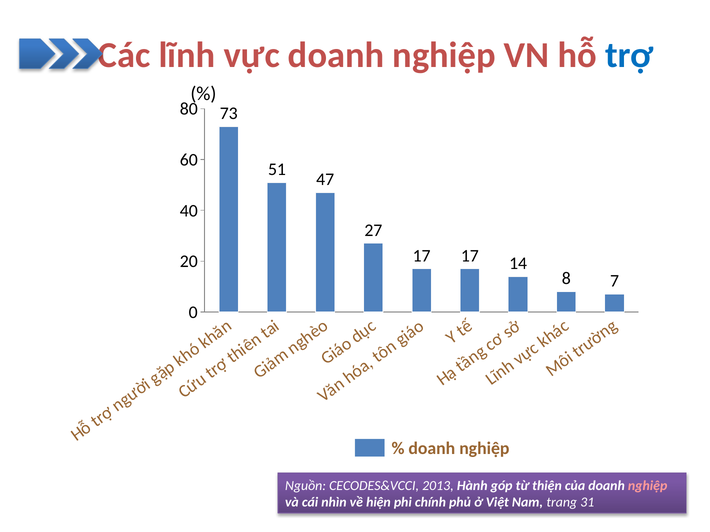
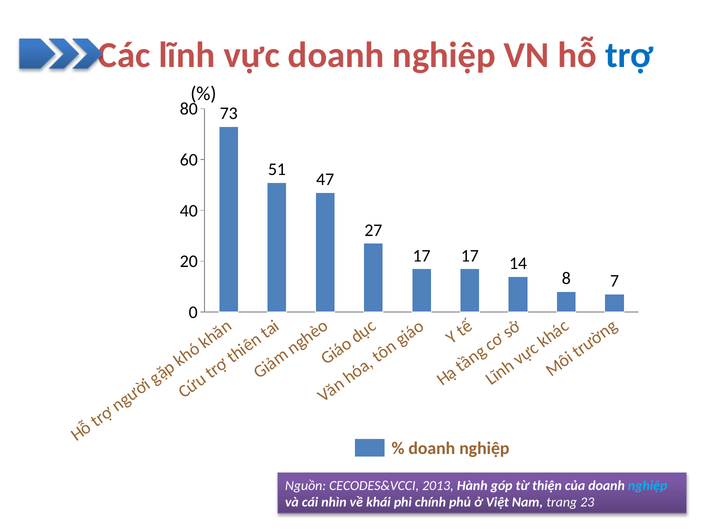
nghiệp colour: pink -> light blue (648, 486)
hiện: hiện -> khái (378, 503)
31: 31 -> 23 (587, 503)
